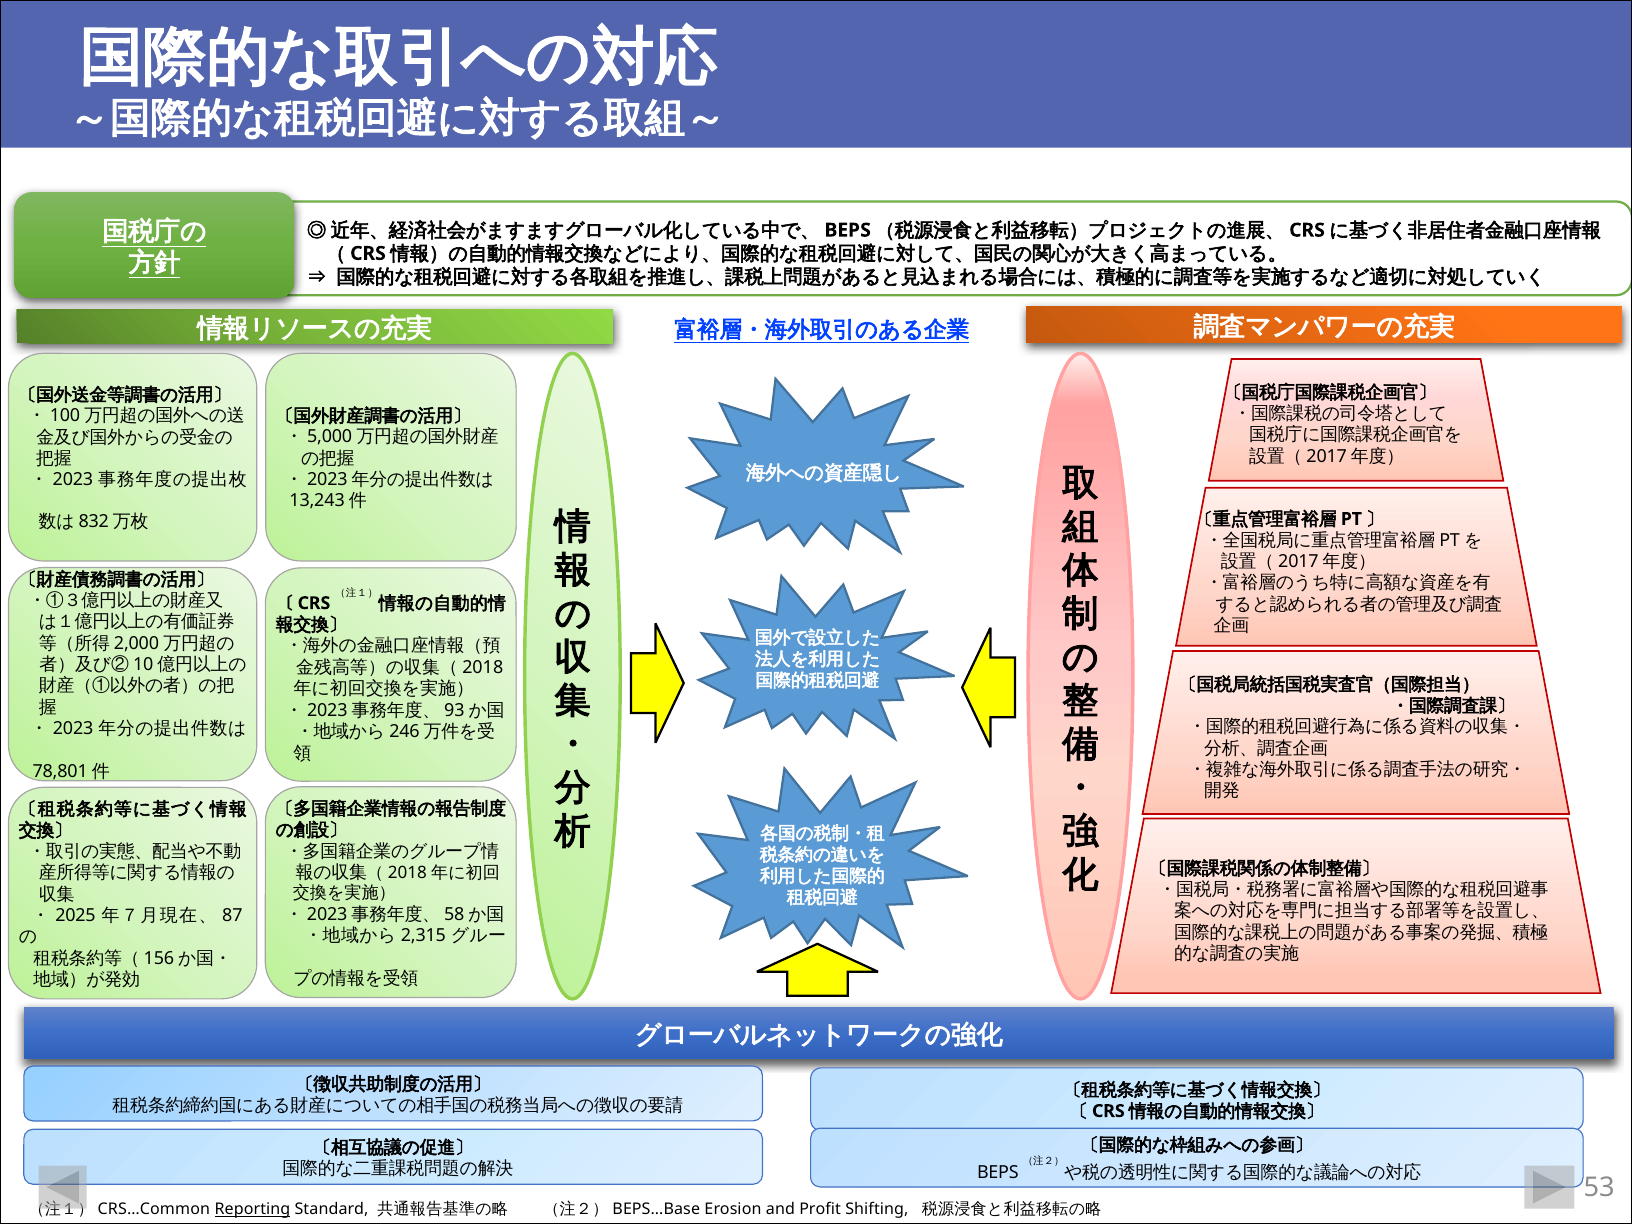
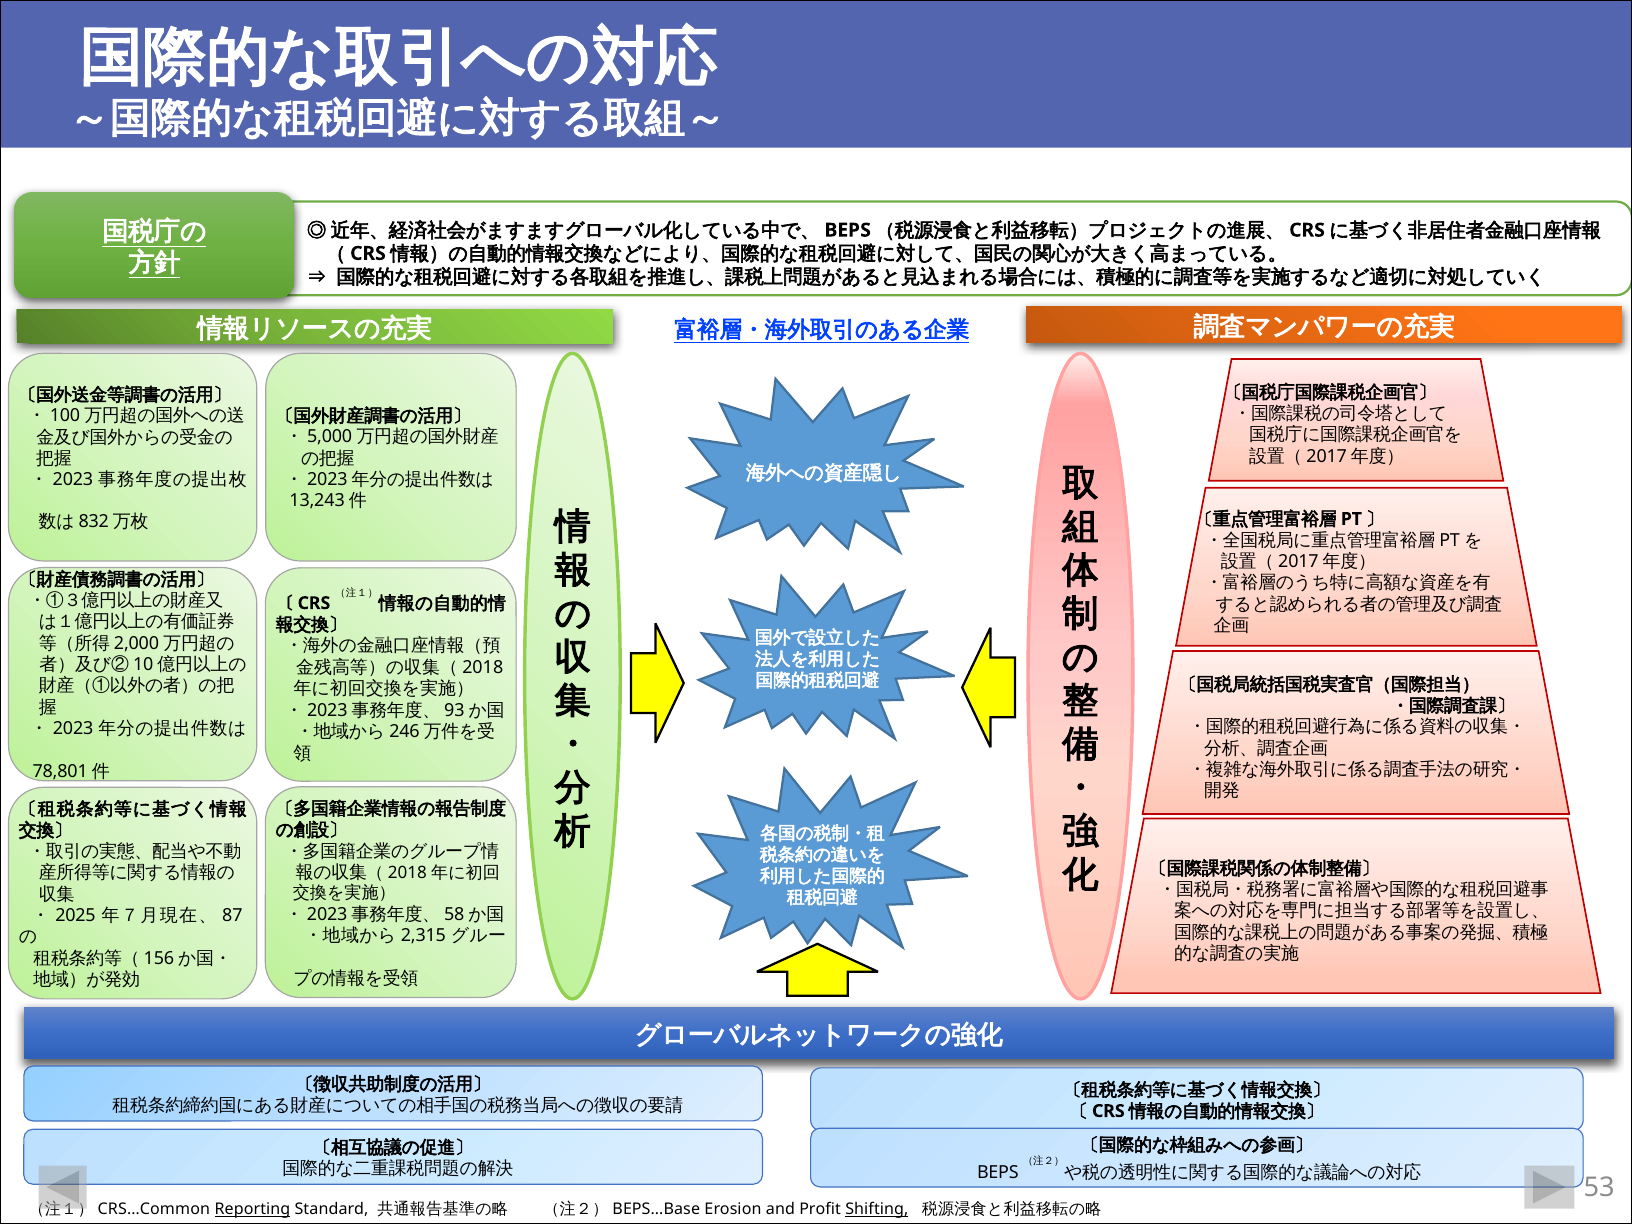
Shifting underline: none -> present (877, 1209)
